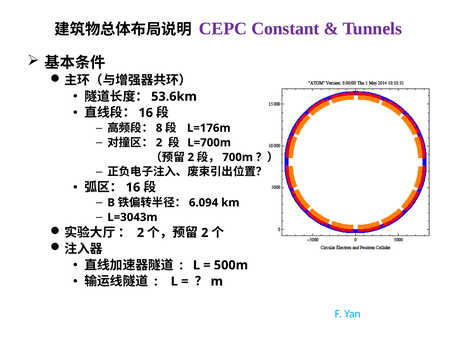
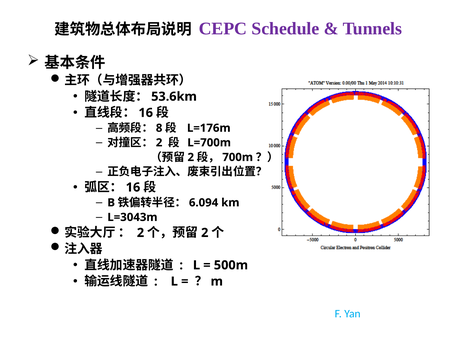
Constant: Constant -> Schedule (285, 29)
